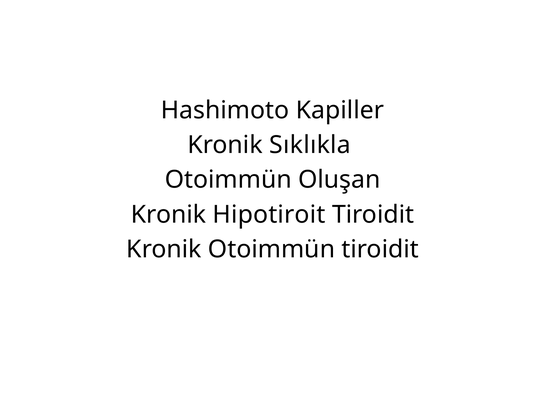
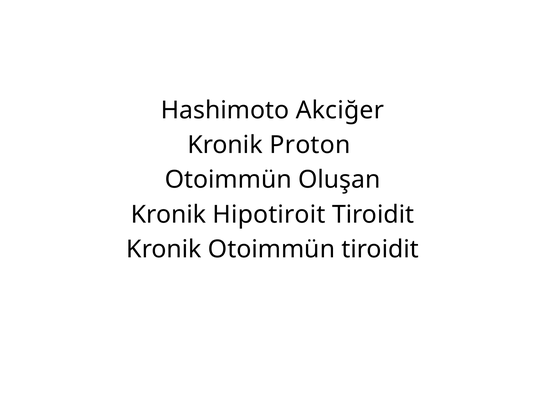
Kapiller: Kapiller -> Akciğer (340, 110)
Sıklıkla: Sıklıkla -> Proton (310, 145)
